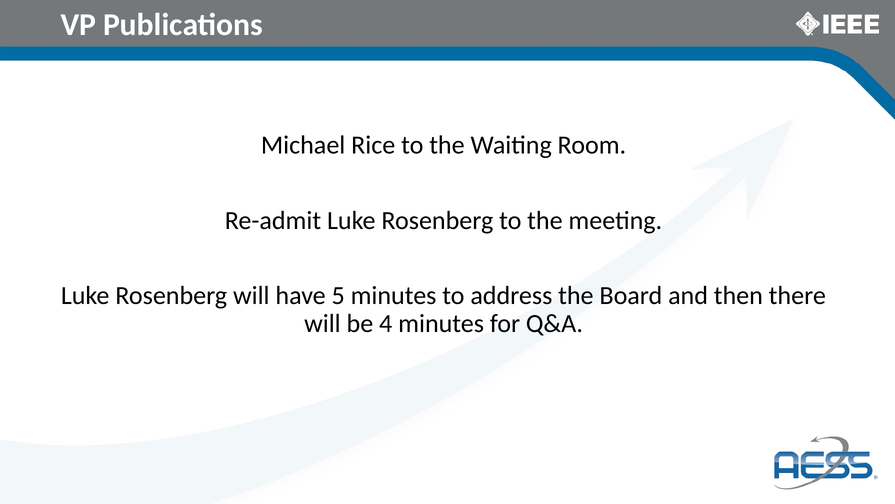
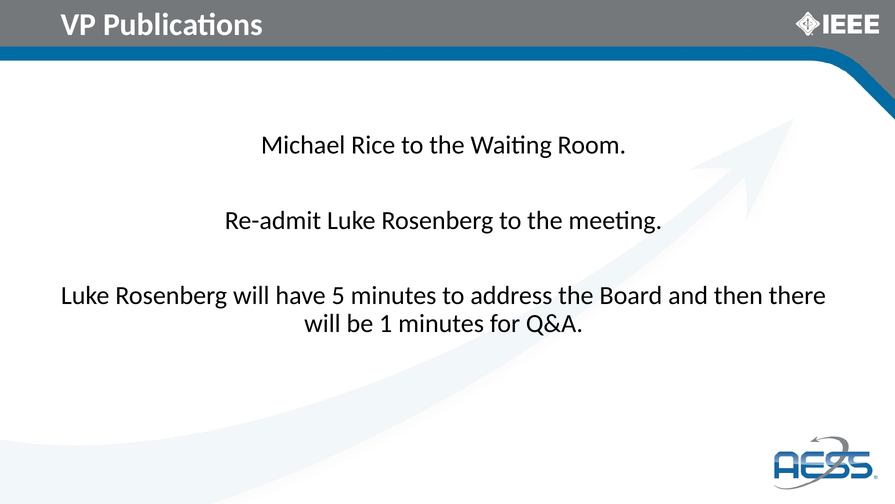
4: 4 -> 1 (386, 323)
